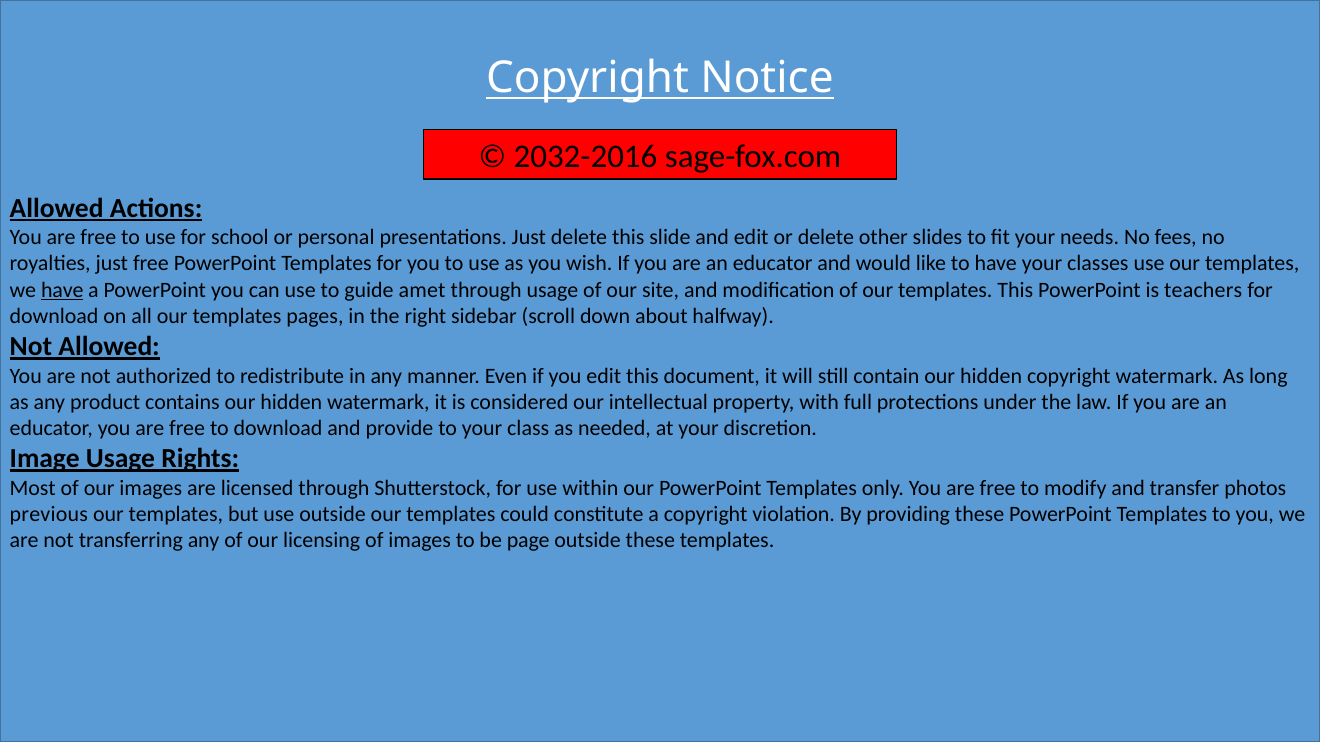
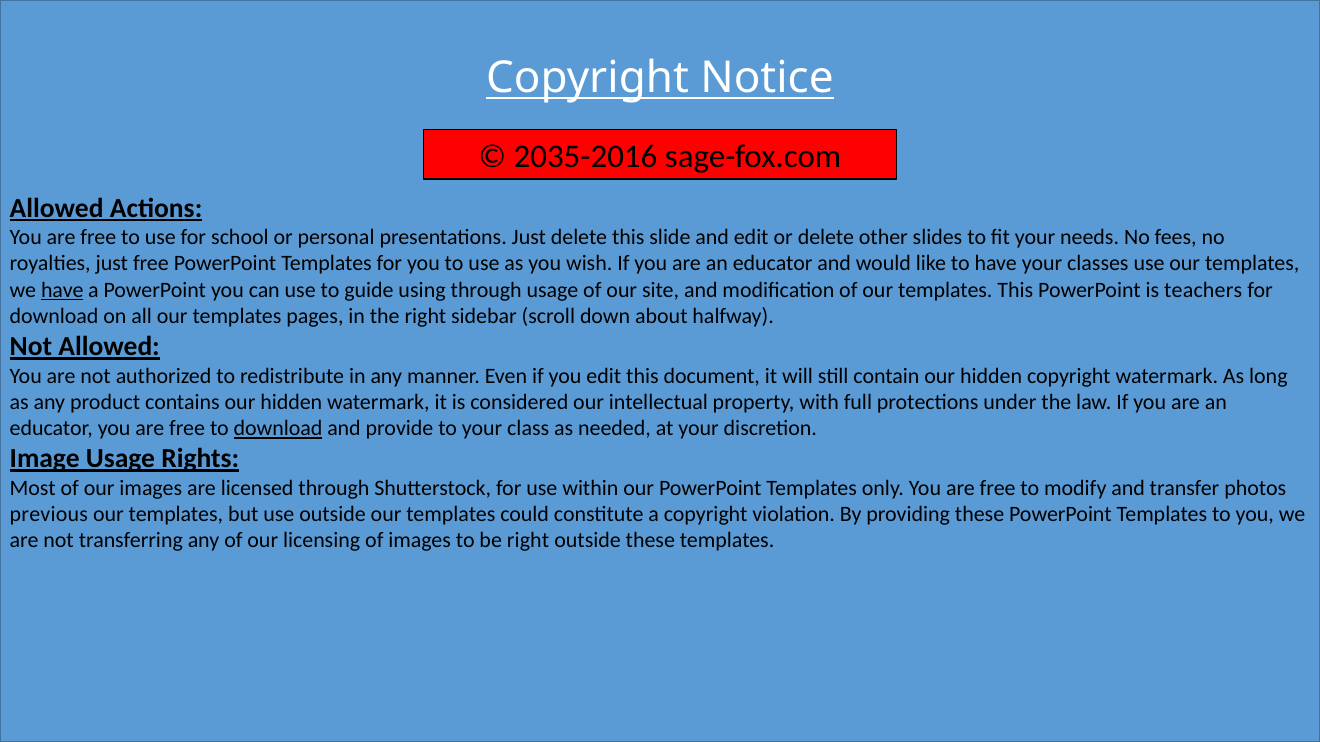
2032-2016: 2032-2016 -> 2035-2016 (585, 157)
amet: amet -> using (422, 290)
download underline: none -> present (278, 429)
be page: page -> right (528, 541)
